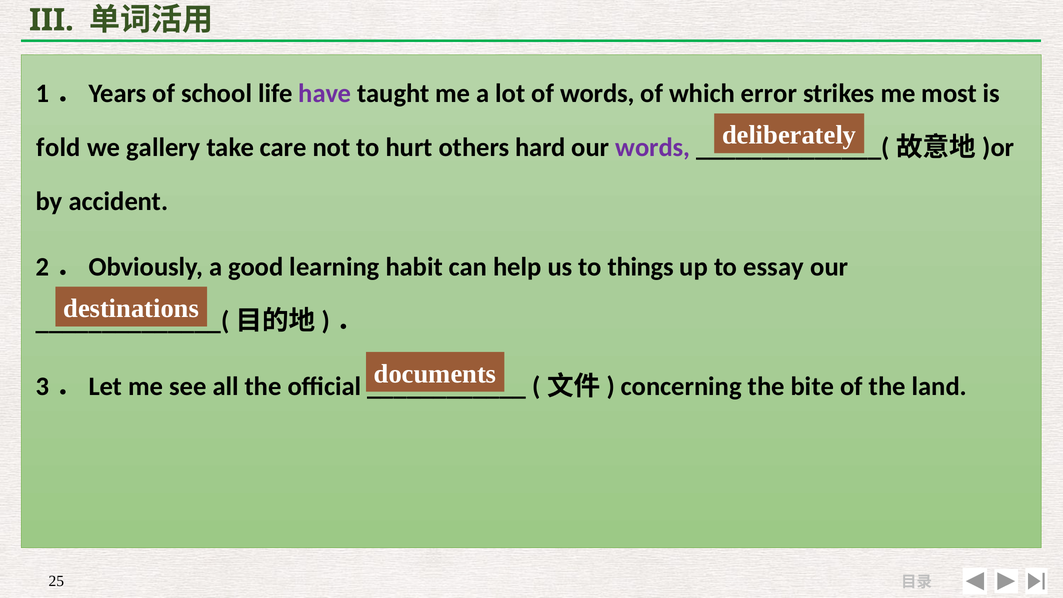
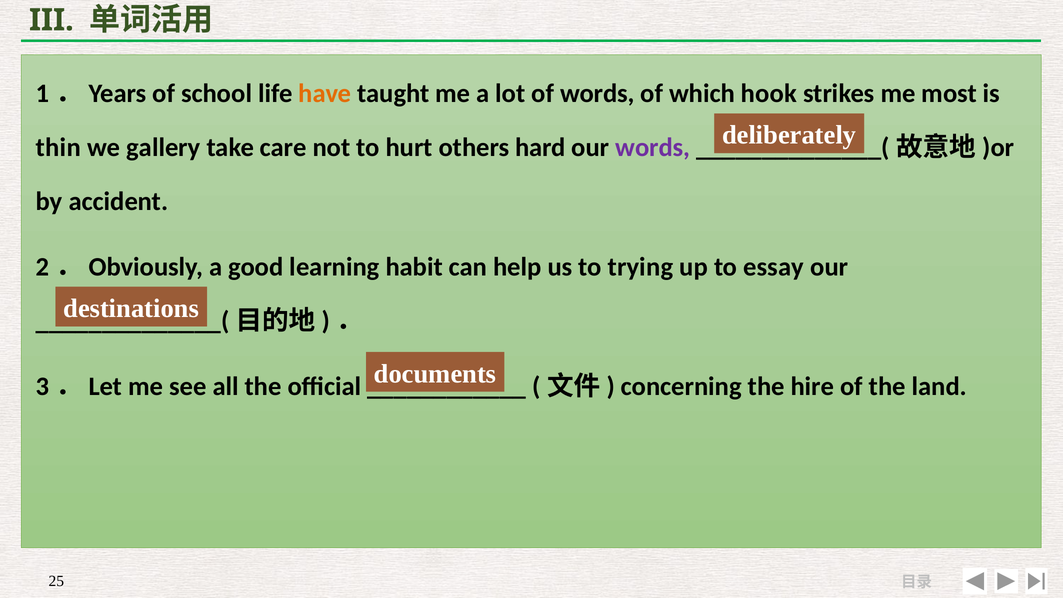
have colour: purple -> orange (325, 93)
error: error -> hook (769, 93)
fold: fold -> thin (58, 147)
things: things -> trying (640, 267)
bite: bite -> hire (812, 386)
